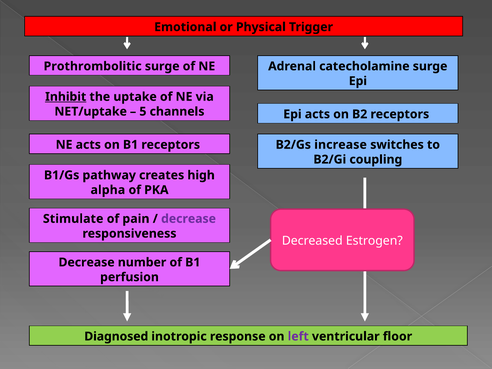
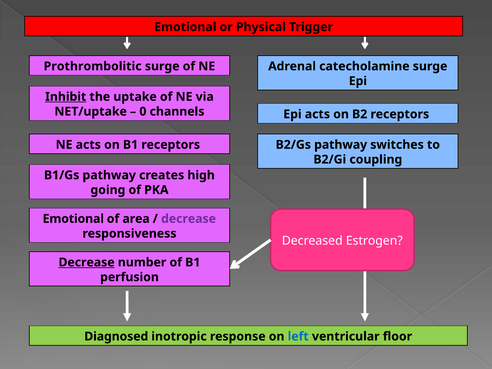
5: 5 -> 0 (143, 112)
B2/Gs increase: increase -> pathway (341, 145)
alpha: alpha -> going (108, 190)
Stimulate: Stimulate -> Emotional (73, 219)
pain: pain -> area (136, 219)
Decrease underline: none -> present (87, 262)
left colour: purple -> blue (298, 336)
